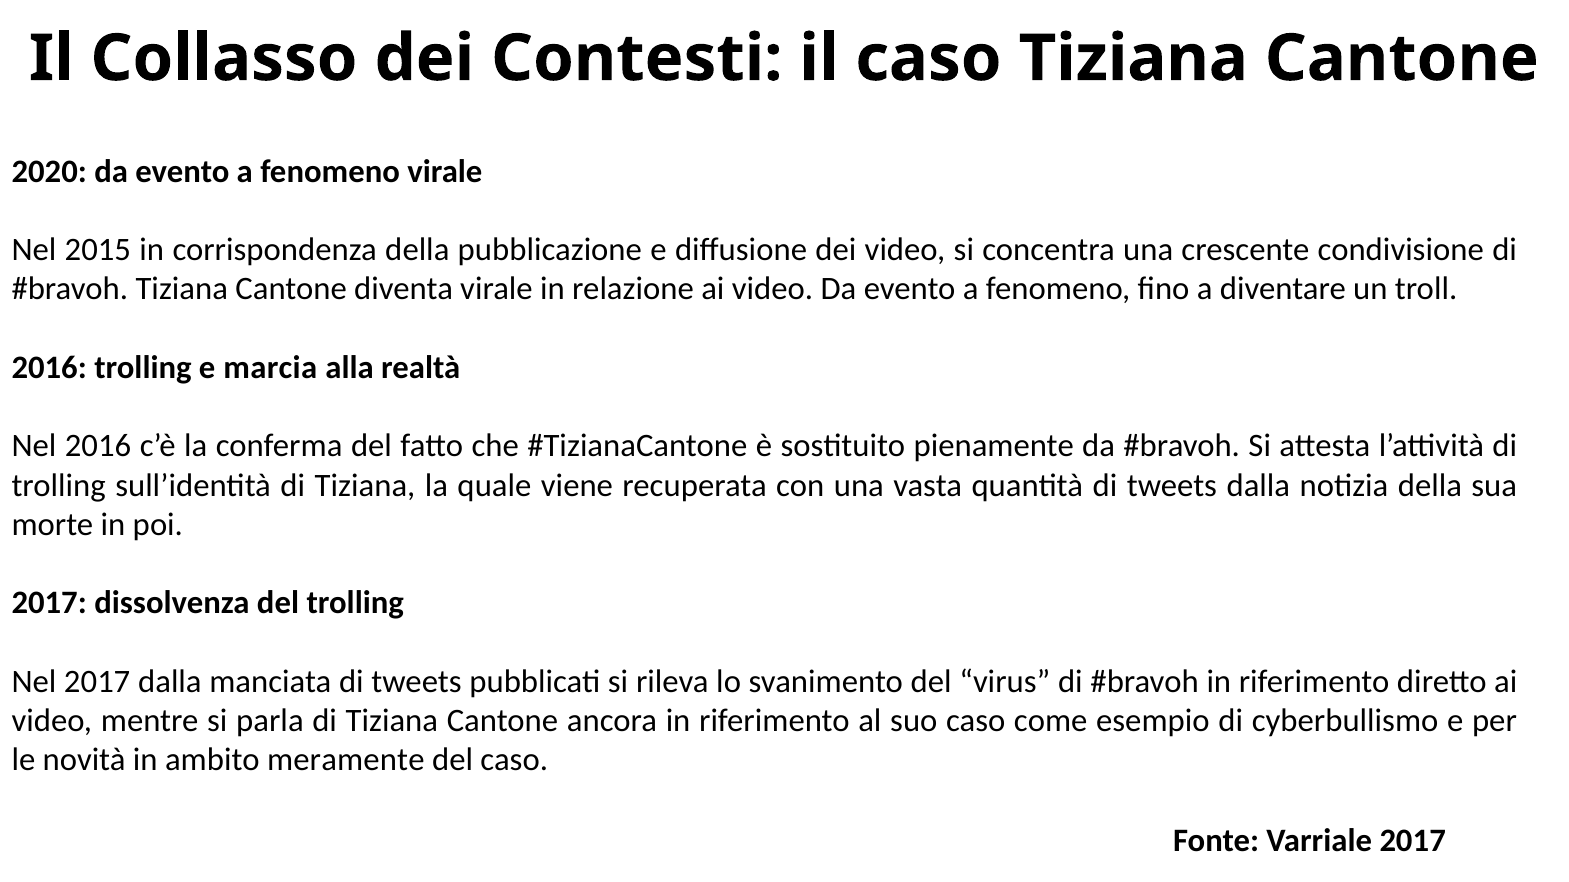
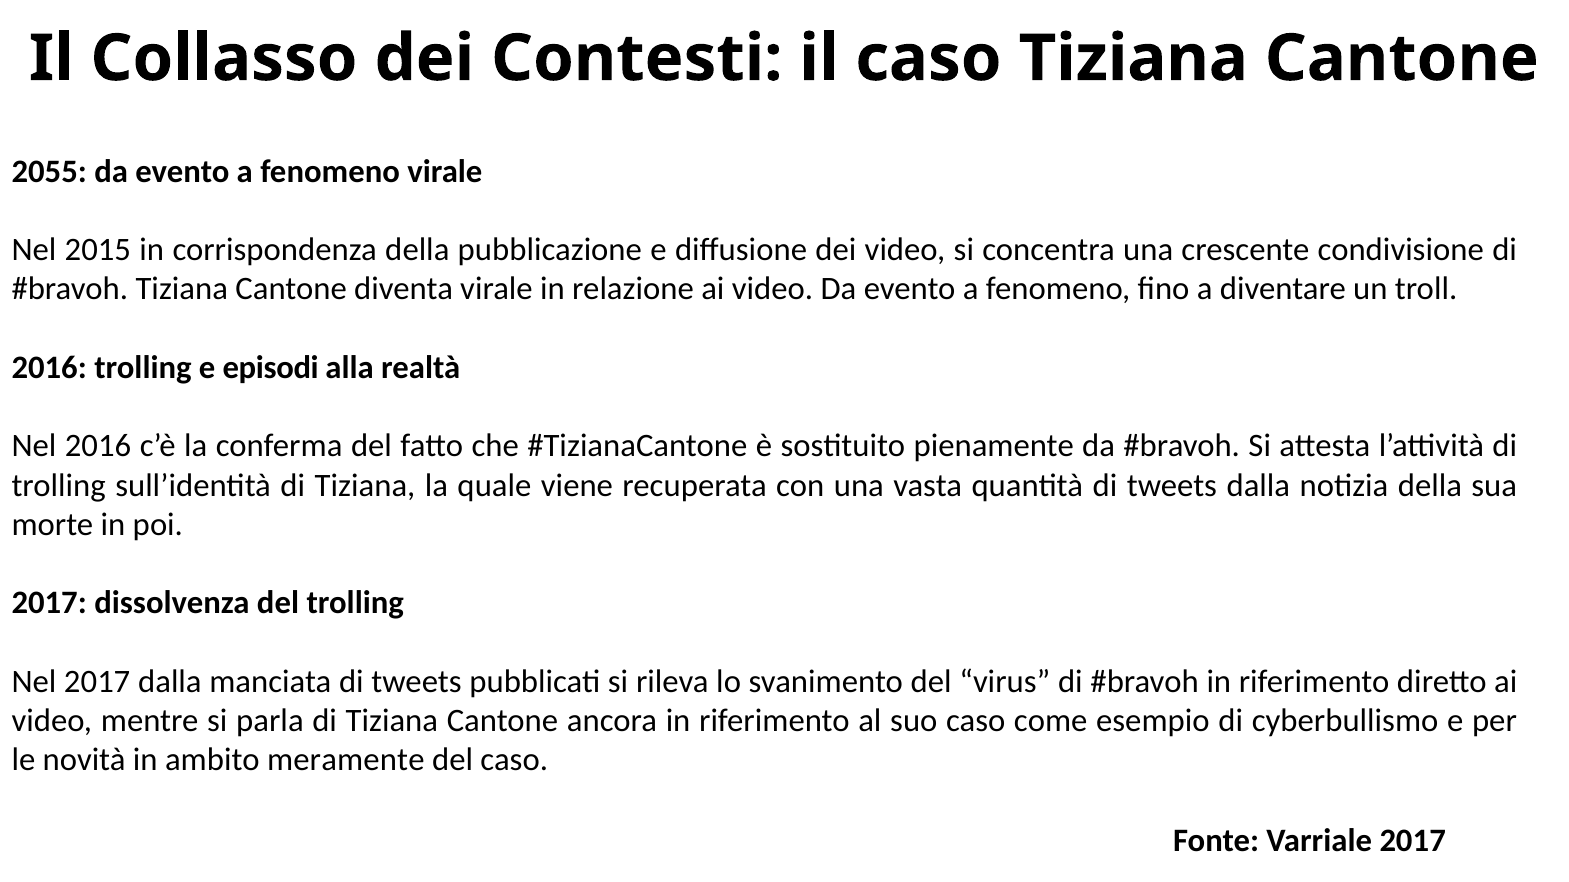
2020: 2020 -> 2055 (49, 172)
marcia: marcia -> episodi (271, 368)
